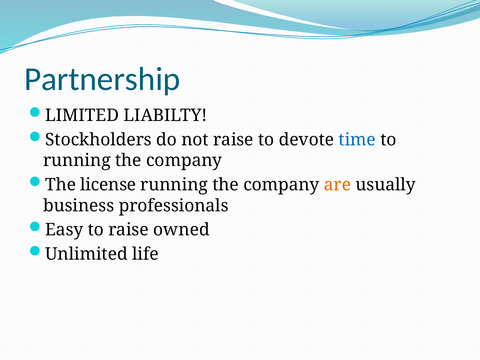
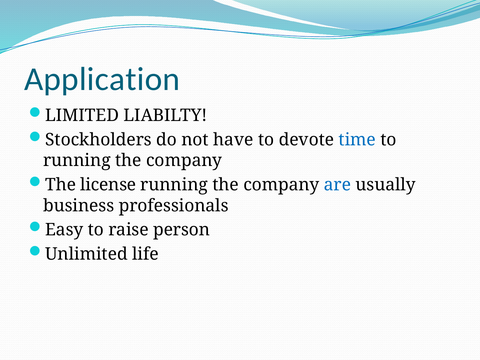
Partnership: Partnership -> Application (102, 79)
not raise: raise -> have (233, 140)
are colour: orange -> blue (337, 185)
owned: owned -> person (182, 230)
